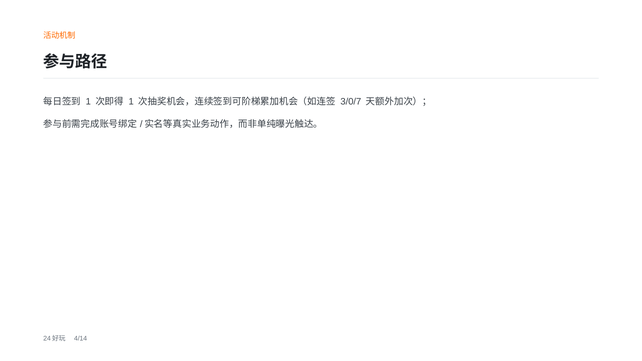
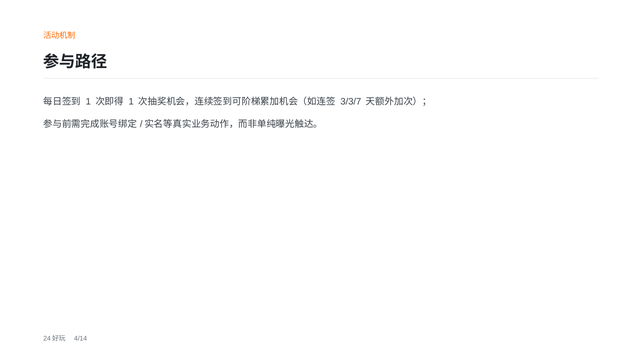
3/0/7: 3/0/7 -> 3/3/7 (351, 102)
